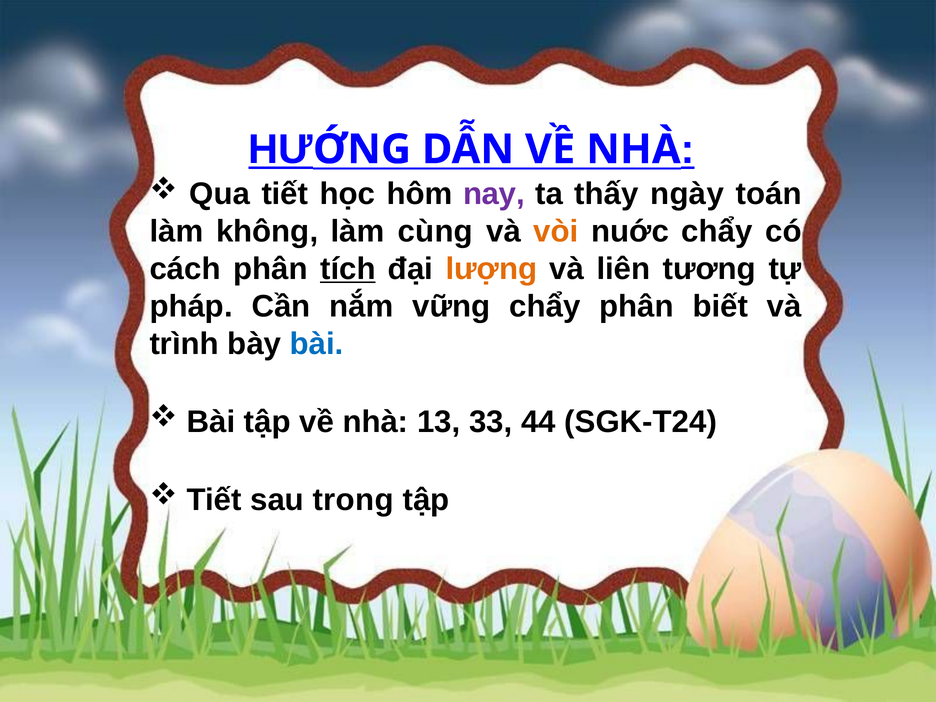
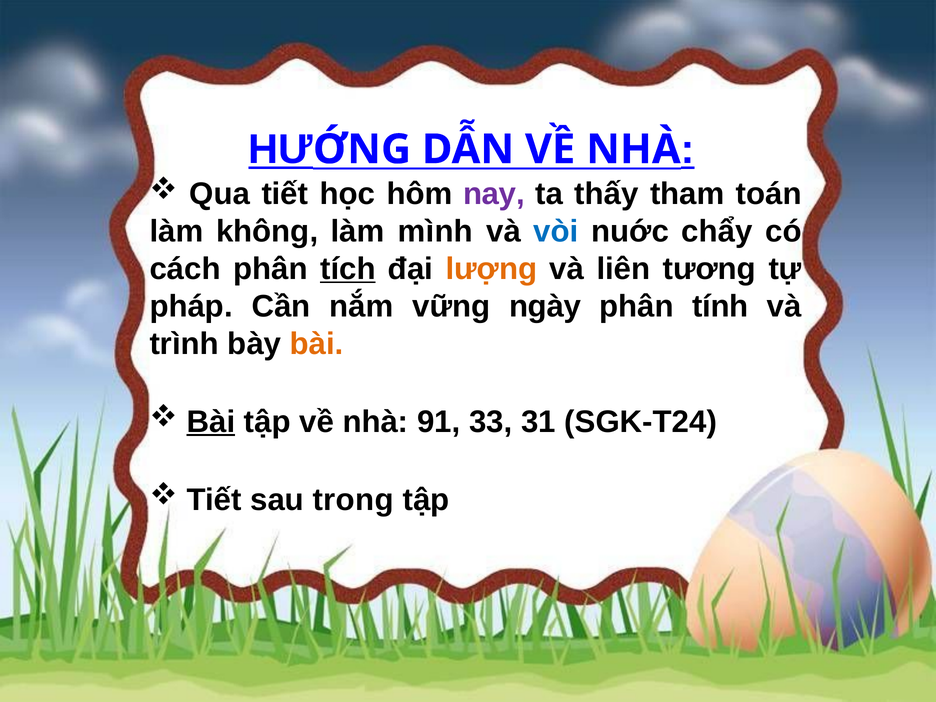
ngày: ngày -> tham (687, 194)
cùng: cùng -> mình (435, 231)
vòi colour: orange -> blue (556, 231)
vững chẩy: chẩy -> ngày (545, 306)
biết: biết -> tính (720, 306)
bài colour: blue -> orange (317, 344)
Bài underline: none -> present (211, 422)
13: 13 -> 91 (439, 422)
44: 44 -> 31 (538, 422)
